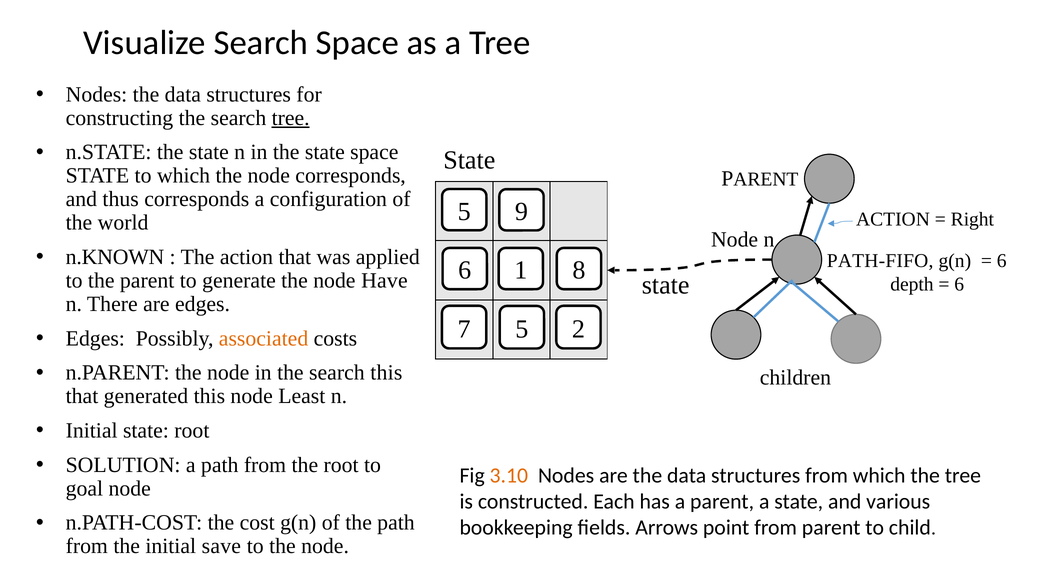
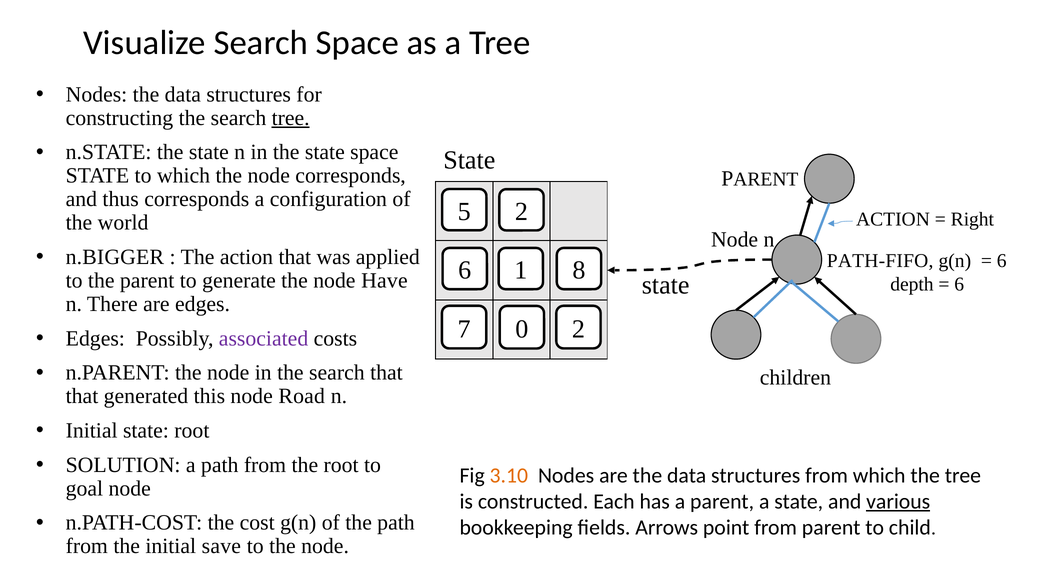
5 9: 9 -> 2 (521, 211)
n.KNOWN: n.KNOWN -> n.BIGGER (115, 257)
7 5: 5 -> 0 (522, 329)
associated colour: orange -> purple (264, 338)
search this: this -> that (386, 373)
Least: Least -> Road (302, 396)
various underline: none -> present (898, 501)
